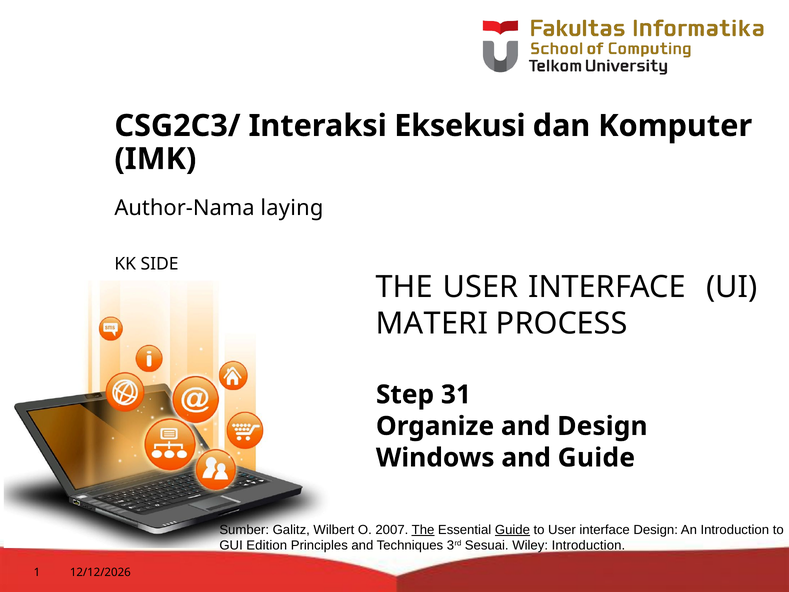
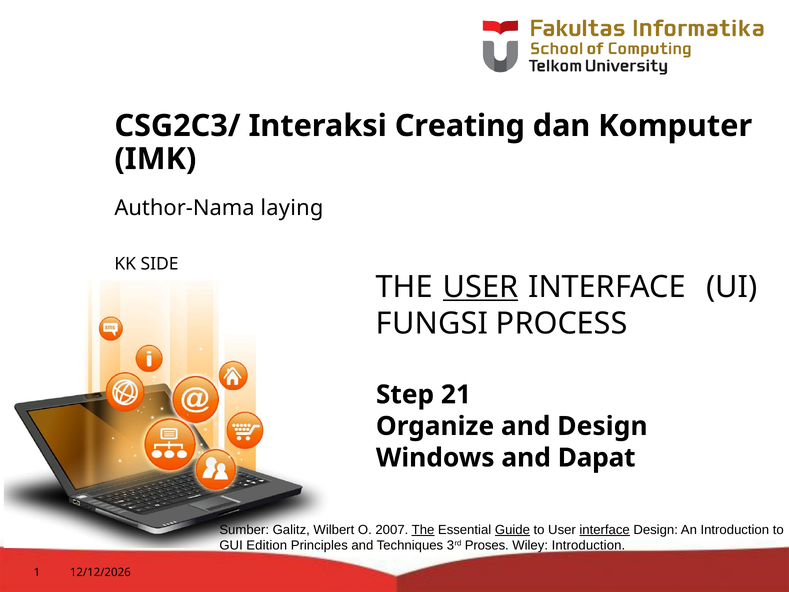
Eksekusi: Eksekusi -> Creating (460, 126)
USER underline: none -> present (481, 287)
MATERI: MATERI -> FUNGSI (432, 324)
31: 31 -> 21 (456, 394)
and Guide: Guide -> Dapat (597, 458)
interface underline: none -> present (605, 530)
Sesuai: Sesuai -> Proses (487, 545)
